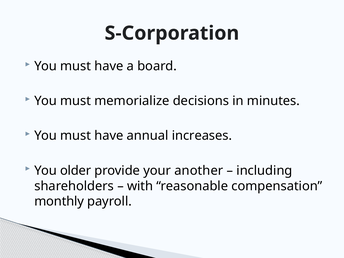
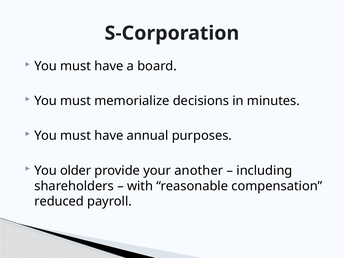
increases: increases -> purposes (202, 136)
monthly: monthly -> reduced (59, 201)
